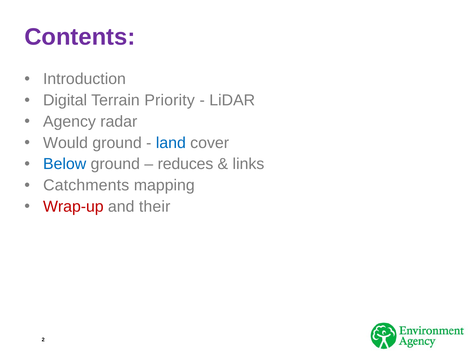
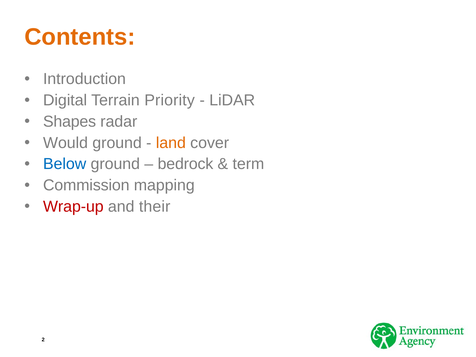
Contents colour: purple -> orange (80, 37)
Agency: Agency -> Shapes (70, 122)
land colour: blue -> orange (171, 143)
reduces: reduces -> bedrock (185, 164)
links: links -> term (248, 164)
Catchments: Catchments -> Commission (86, 185)
